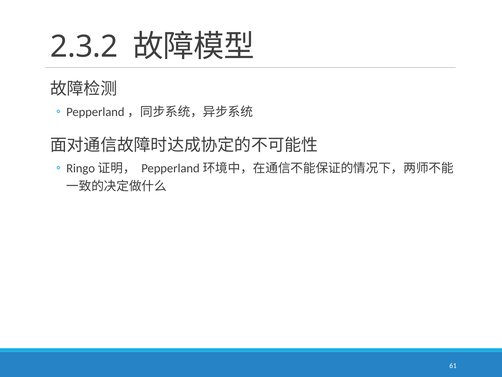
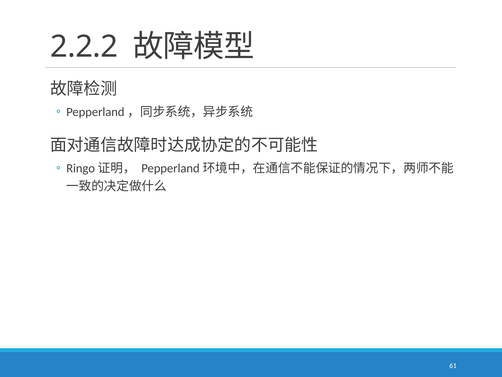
2.3.2: 2.3.2 -> 2.2.2 (84, 47)
